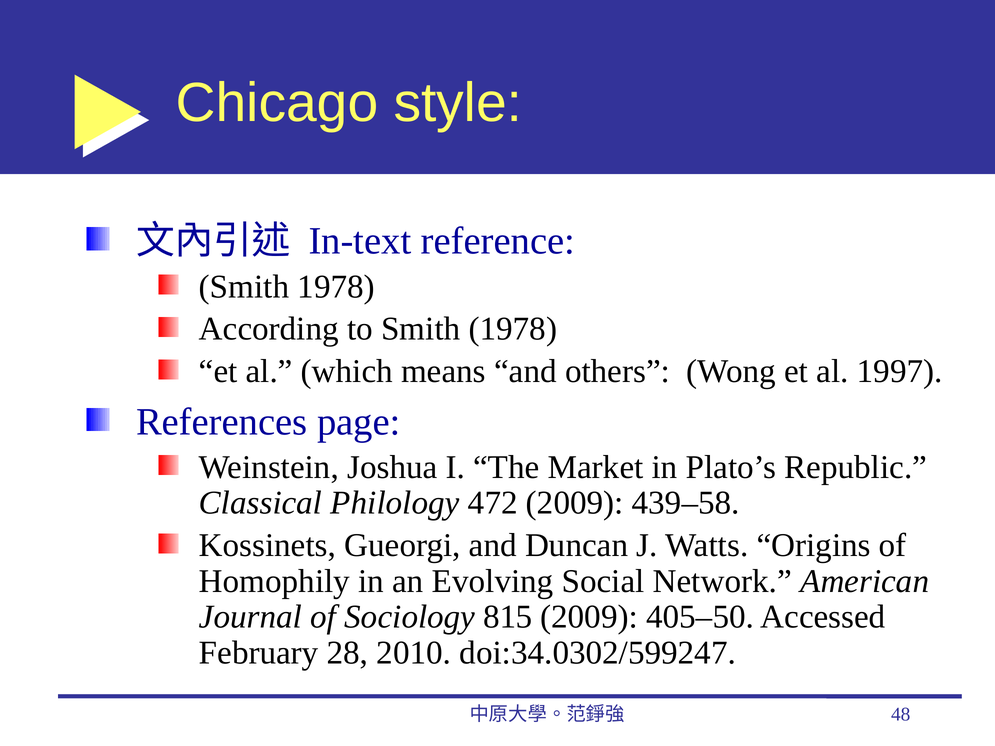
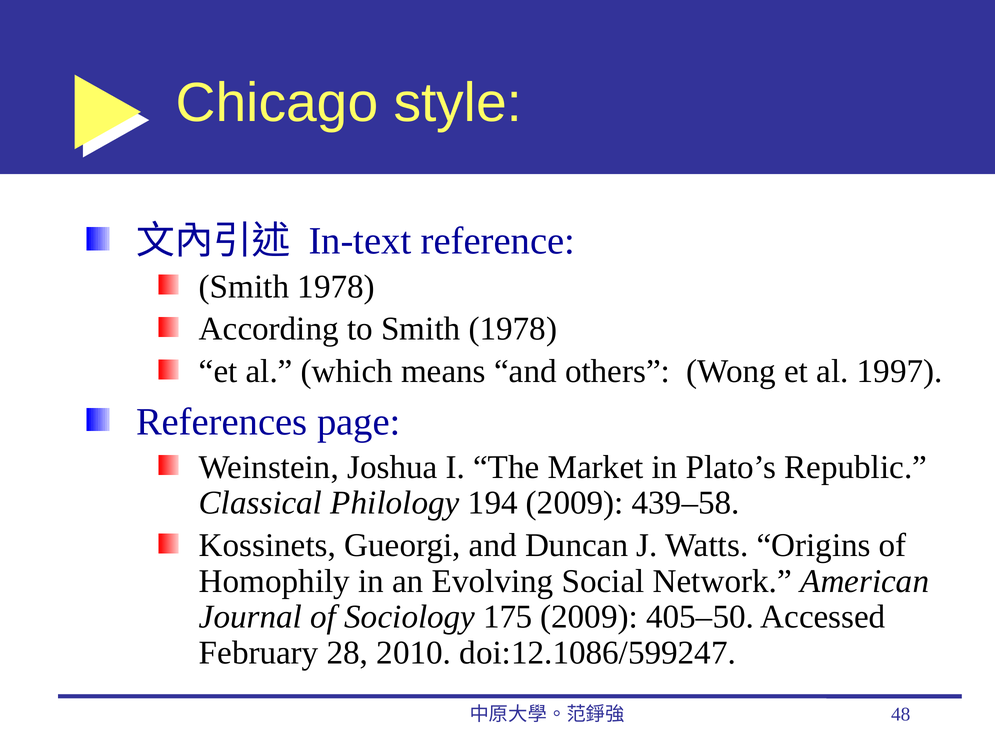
472: 472 -> 194 (493, 503)
815: 815 -> 175 (508, 617)
doi:34.0302/599247: doi:34.0302/599247 -> doi:12.1086/599247 (598, 653)
